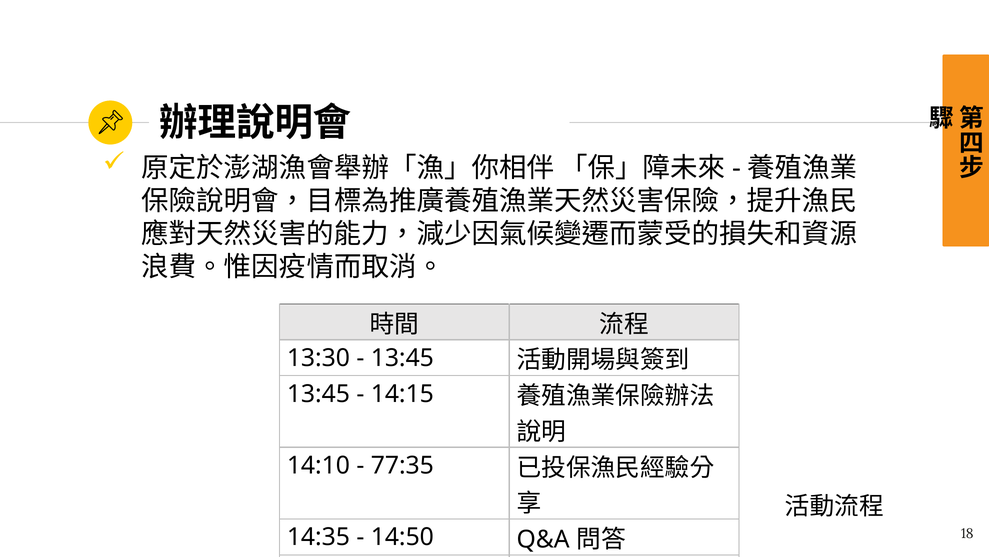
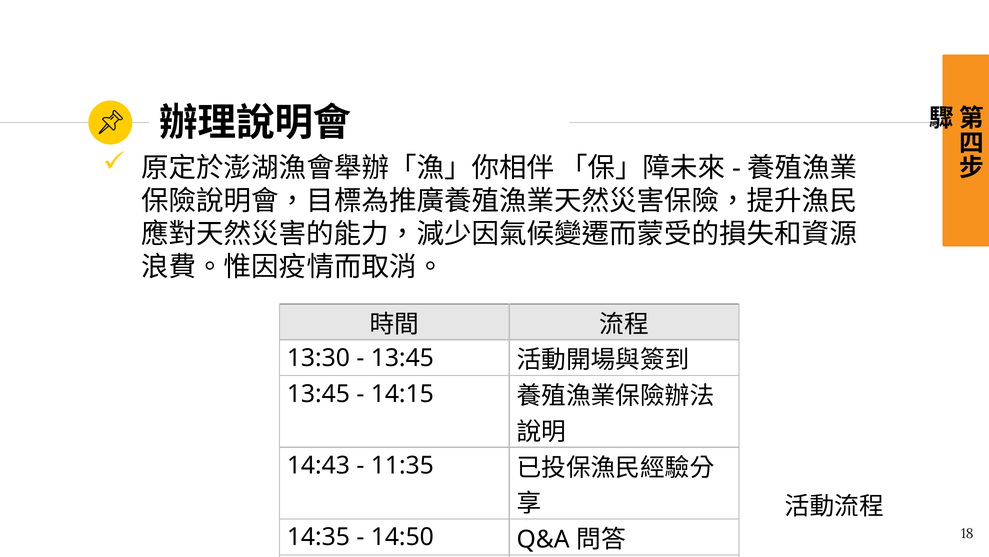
14:10: 14:10 -> 14:43 (318, 465)
77:35: 77:35 -> 11:35 (402, 465)
